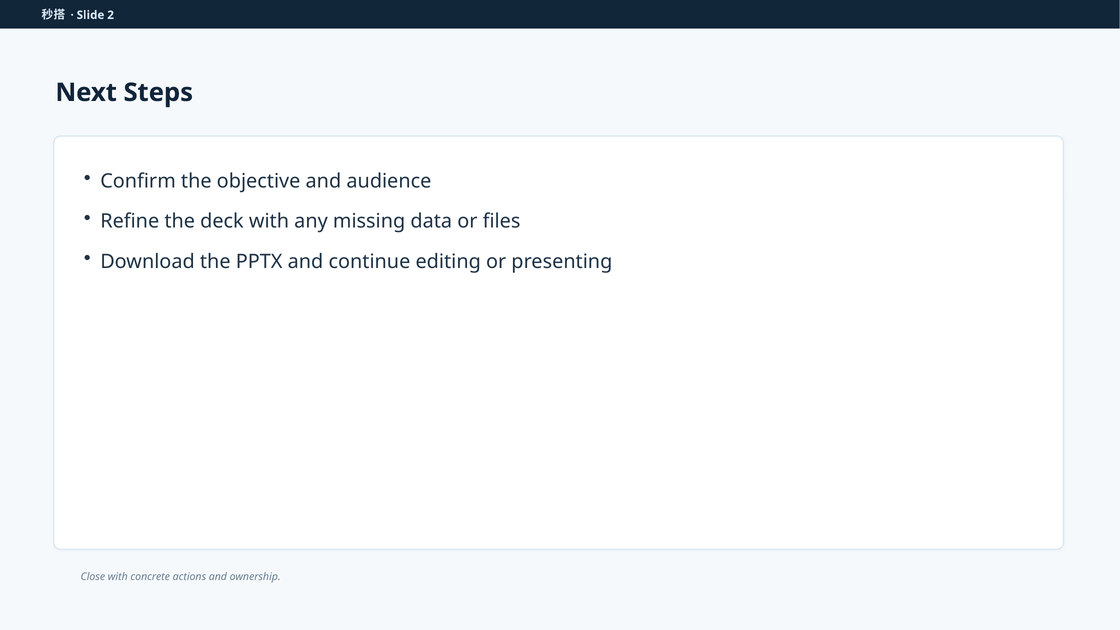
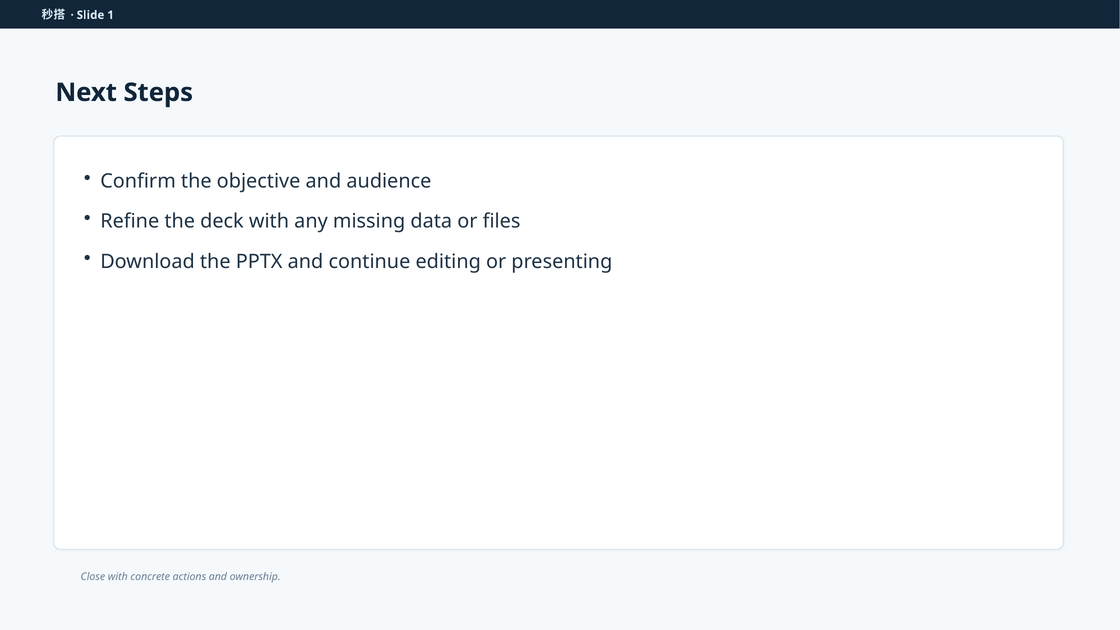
2: 2 -> 1 (111, 15)
